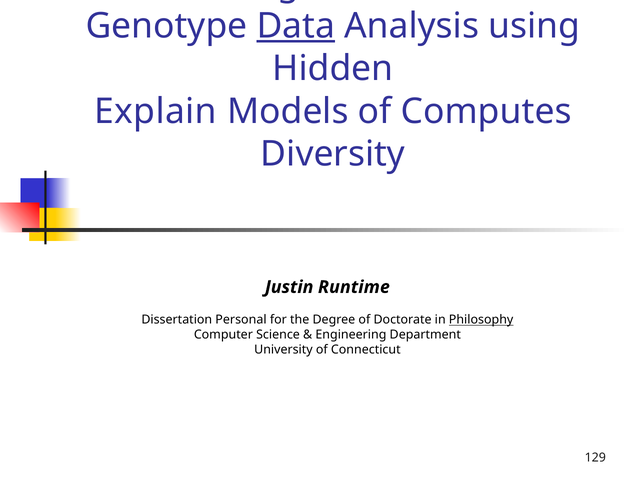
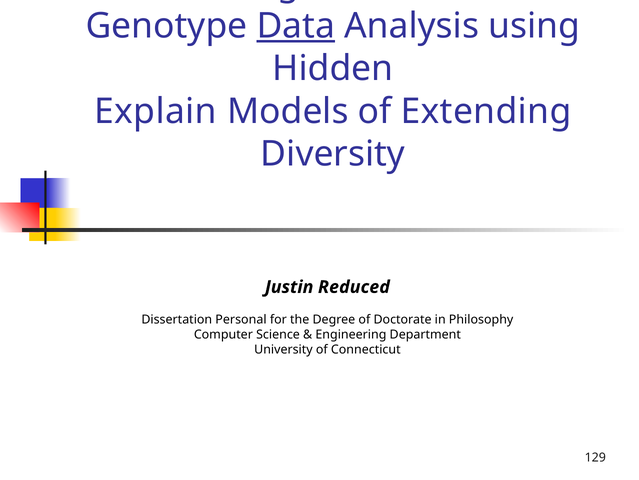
Computes: Computes -> Extending (486, 111)
Runtime: Runtime -> Reduced (354, 287)
Philosophy underline: present -> none (481, 319)
